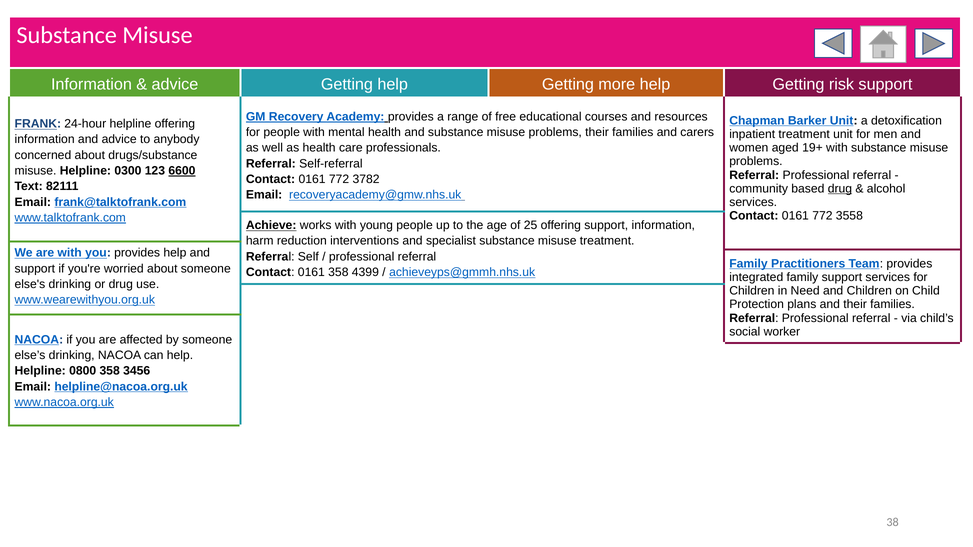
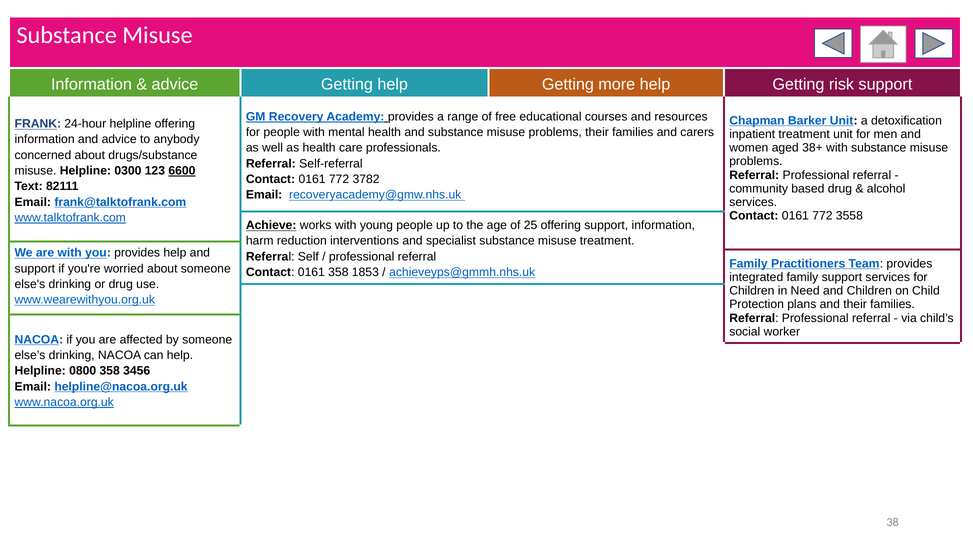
19+: 19+ -> 38+ (812, 148)
drug underline: present -> none (840, 189)
4399: 4399 -> 1853 (365, 272)
